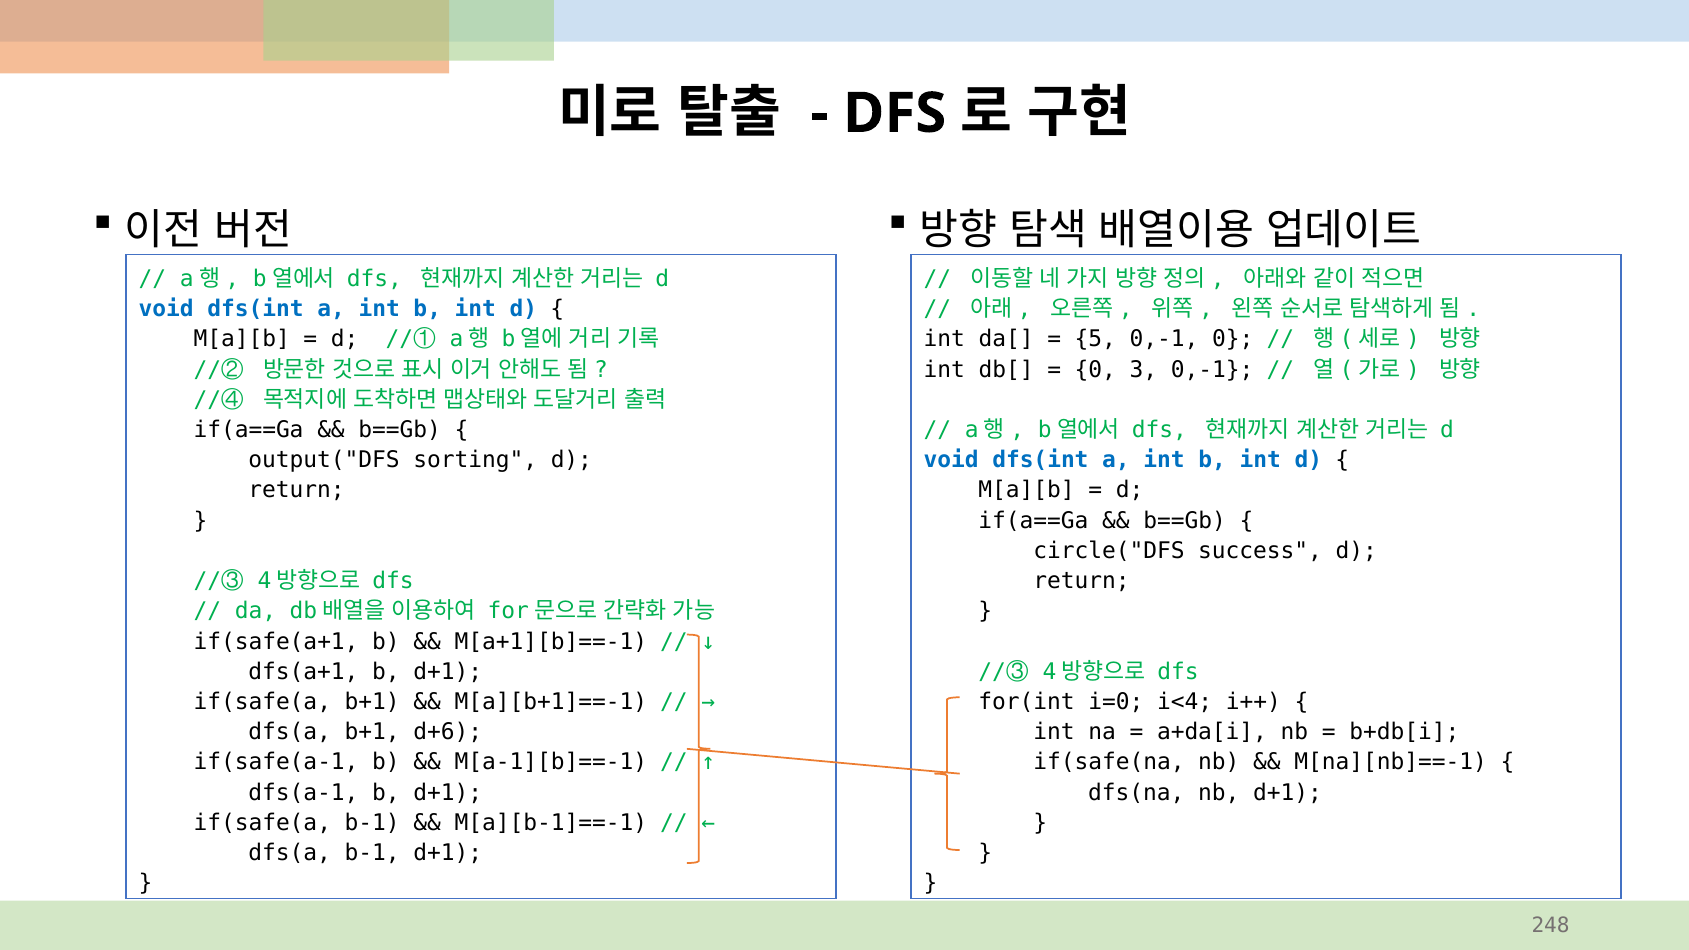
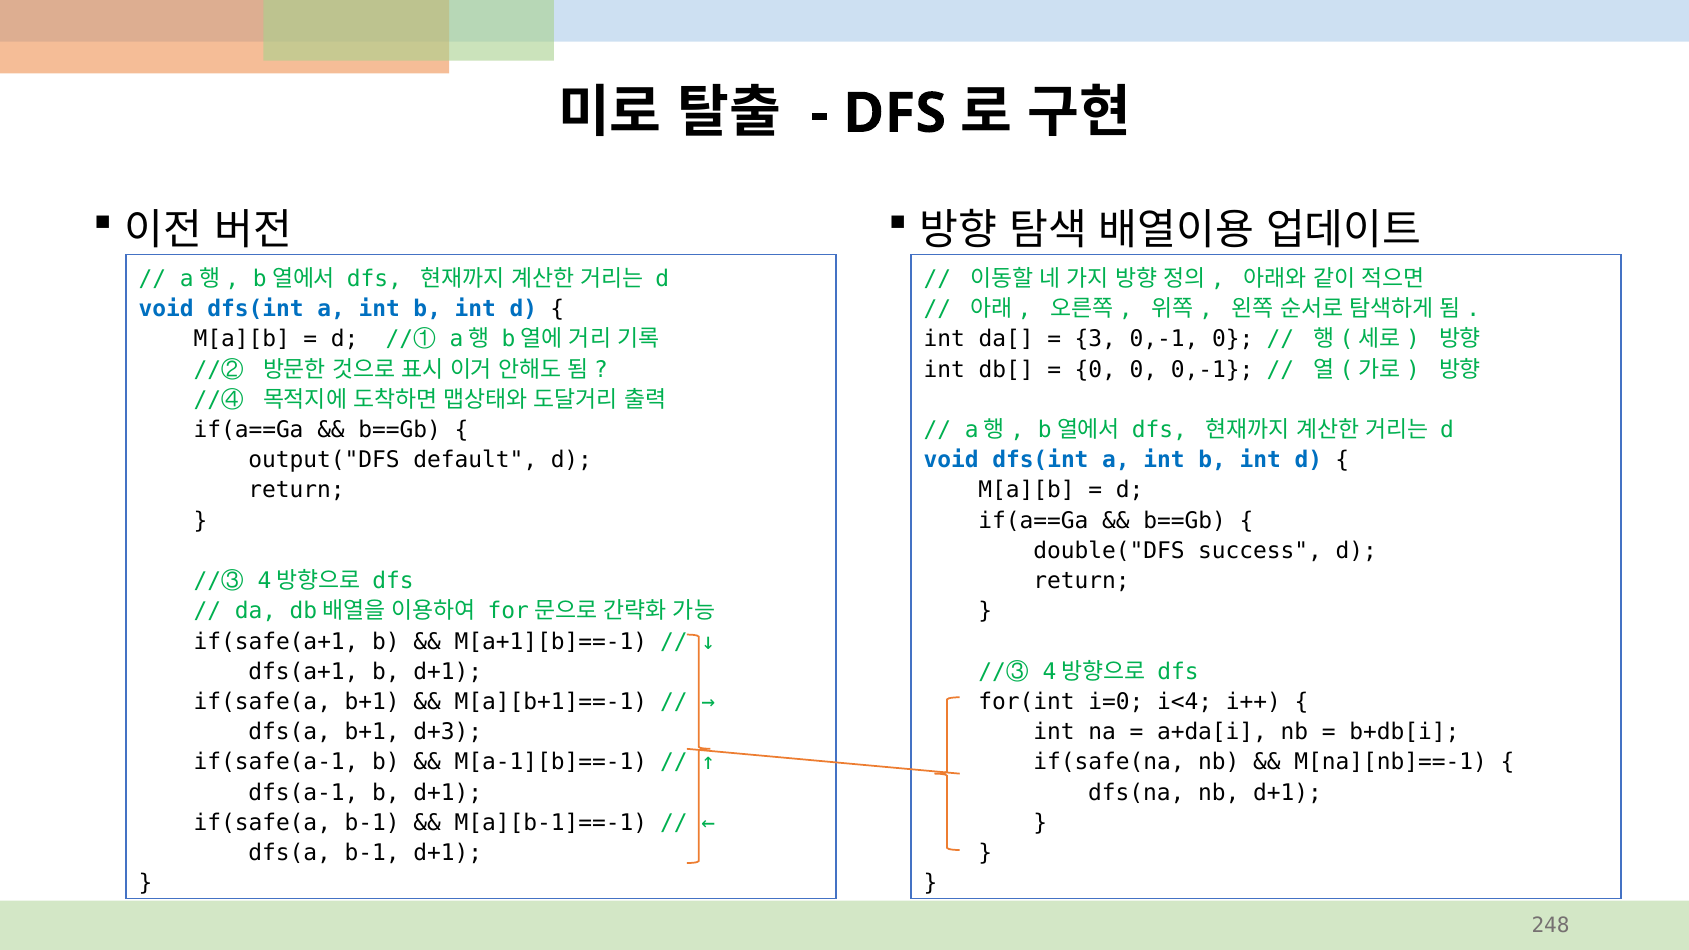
5: 5 -> 3 (1095, 339)
0 3: 3 -> 0 (1143, 370)
sorting: sorting -> default (475, 460)
circle("DFS: circle("DFS -> double("DFS (1109, 551)
d+6: d+6 -> d+3 (448, 732)
